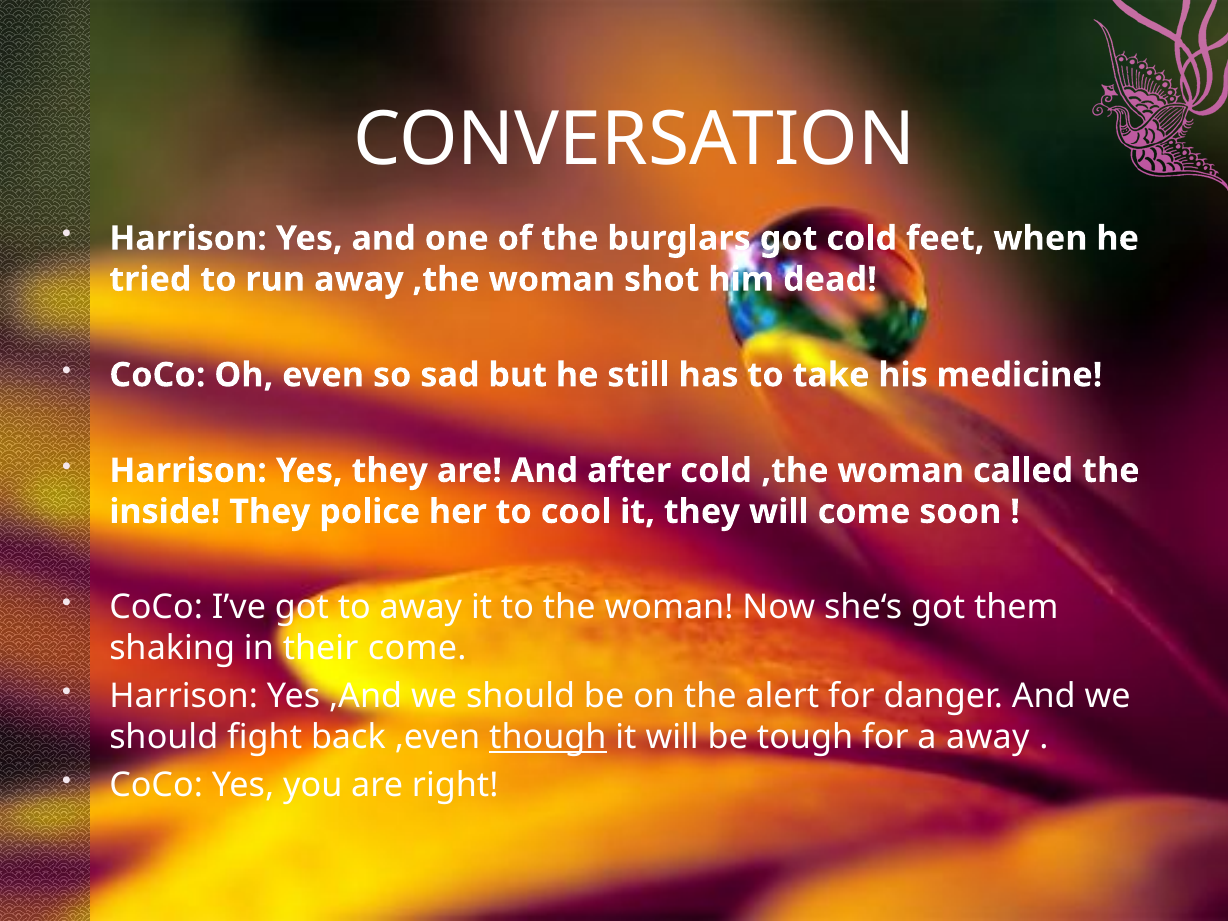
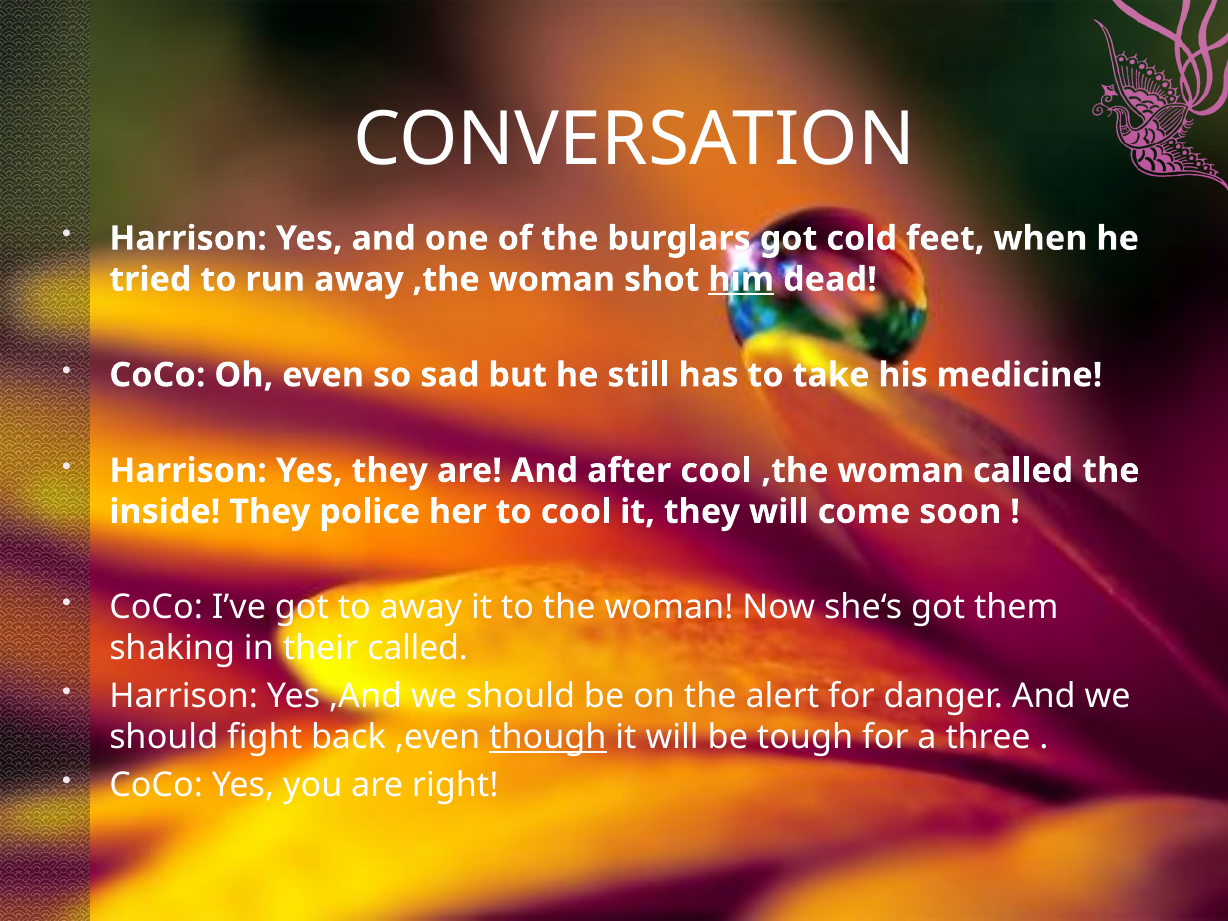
him underline: none -> present (741, 279)
after cold: cold -> cool (716, 471)
their come: come -> called (418, 648)
a away: away -> three (988, 737)
